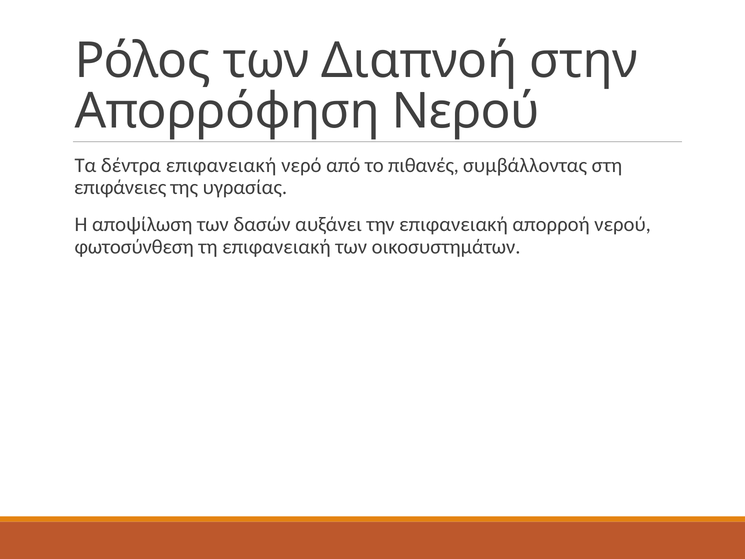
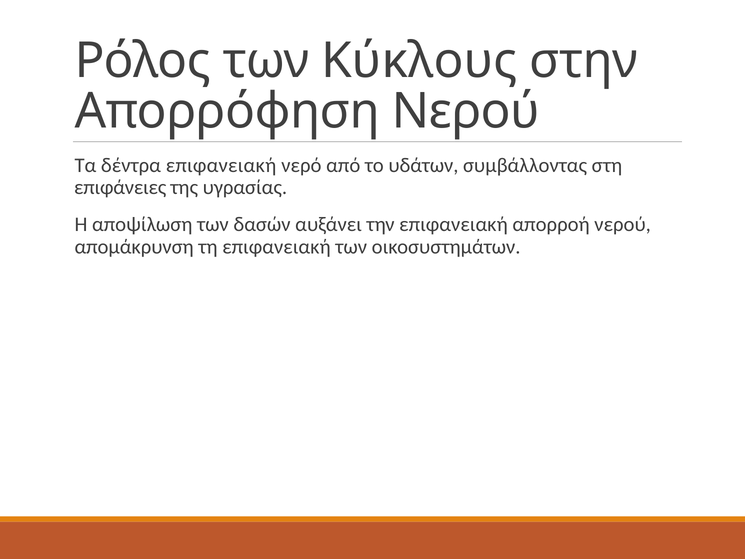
Διαπνοή: Διαπνοή -> Κύκλους (419, 61)
πιθανές: πιθανές -> υδάτων (423, 165)
φωτοσύνθεση: φωτοσύνθεση -> απομάκρυνση (134, 247)
